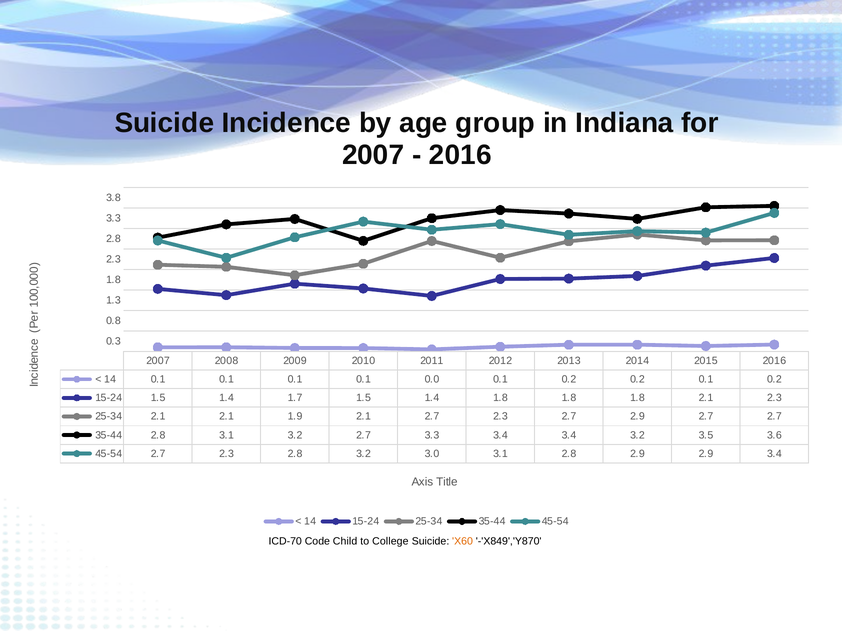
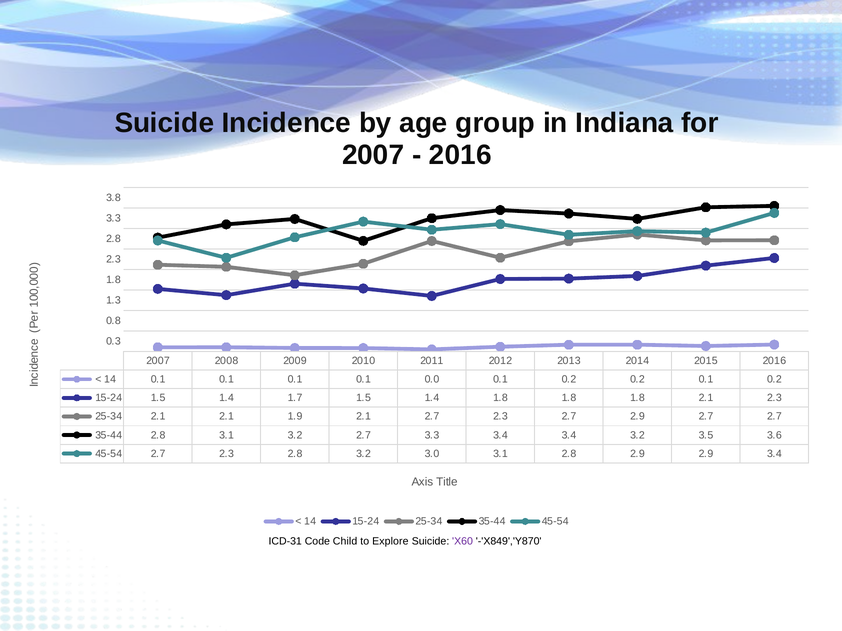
ICD-70: ICD-70 -> ICD-31 (285, 542)
College: College -> Explore (390, 542)
X60 colour: orange -> purple (463, 542)
